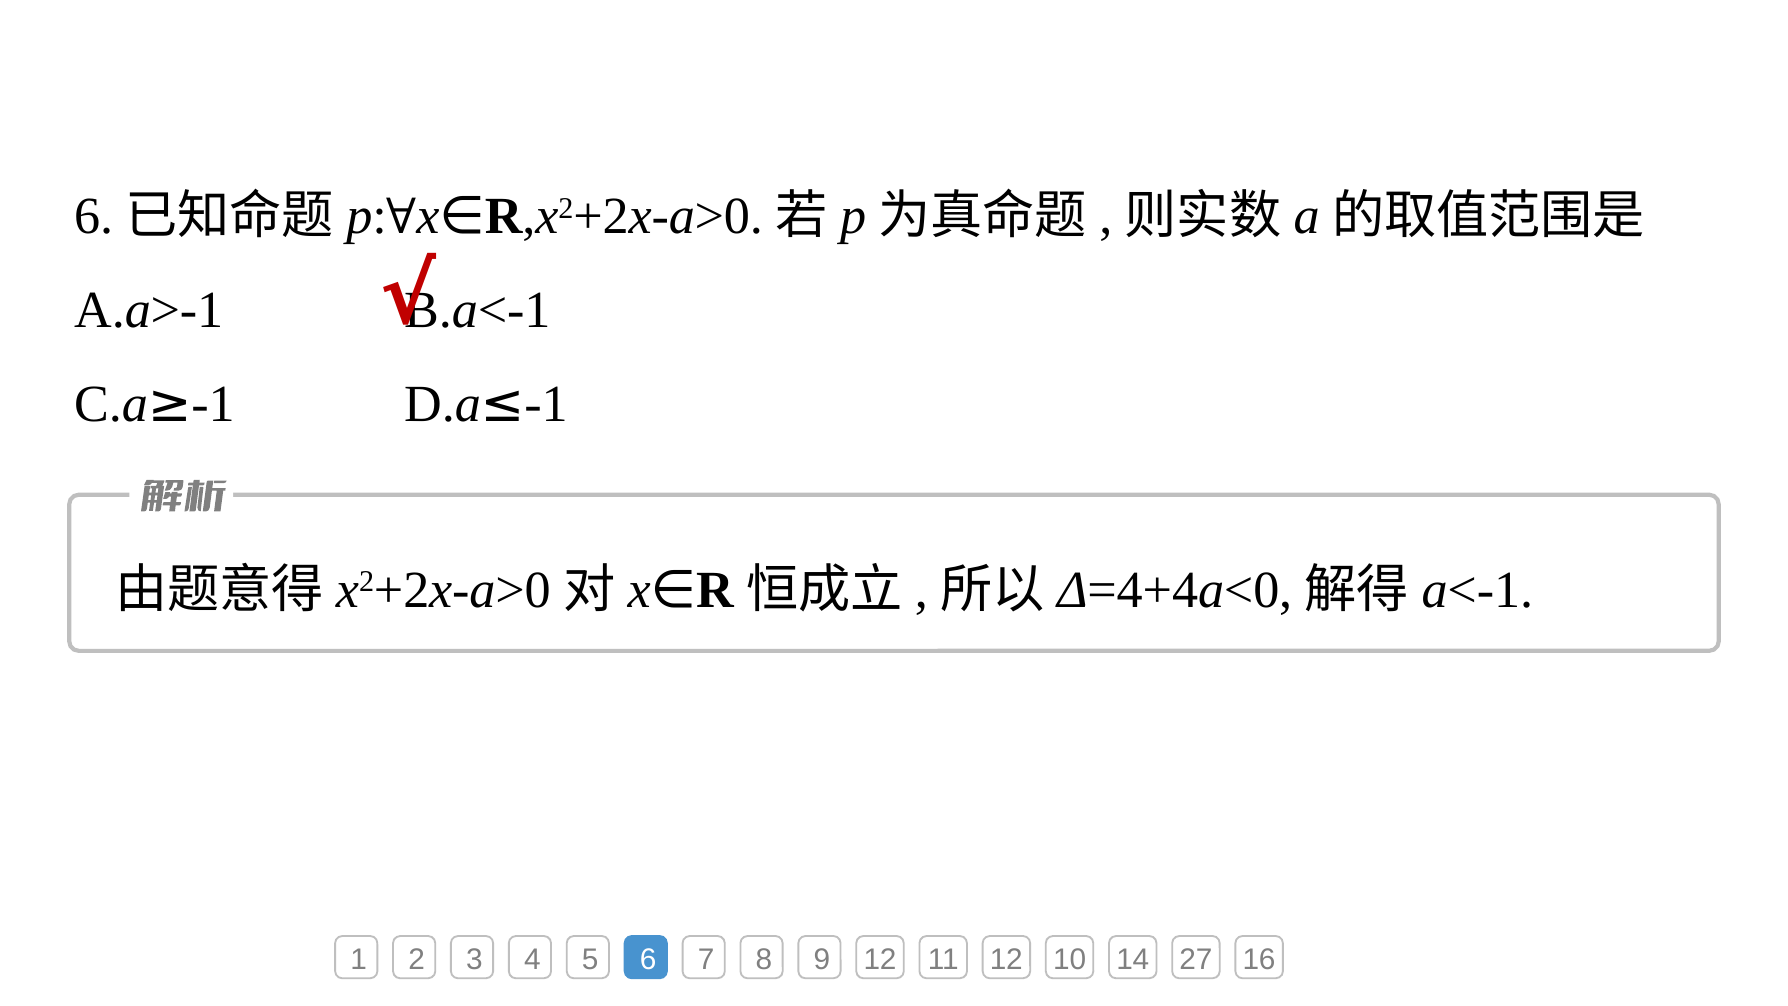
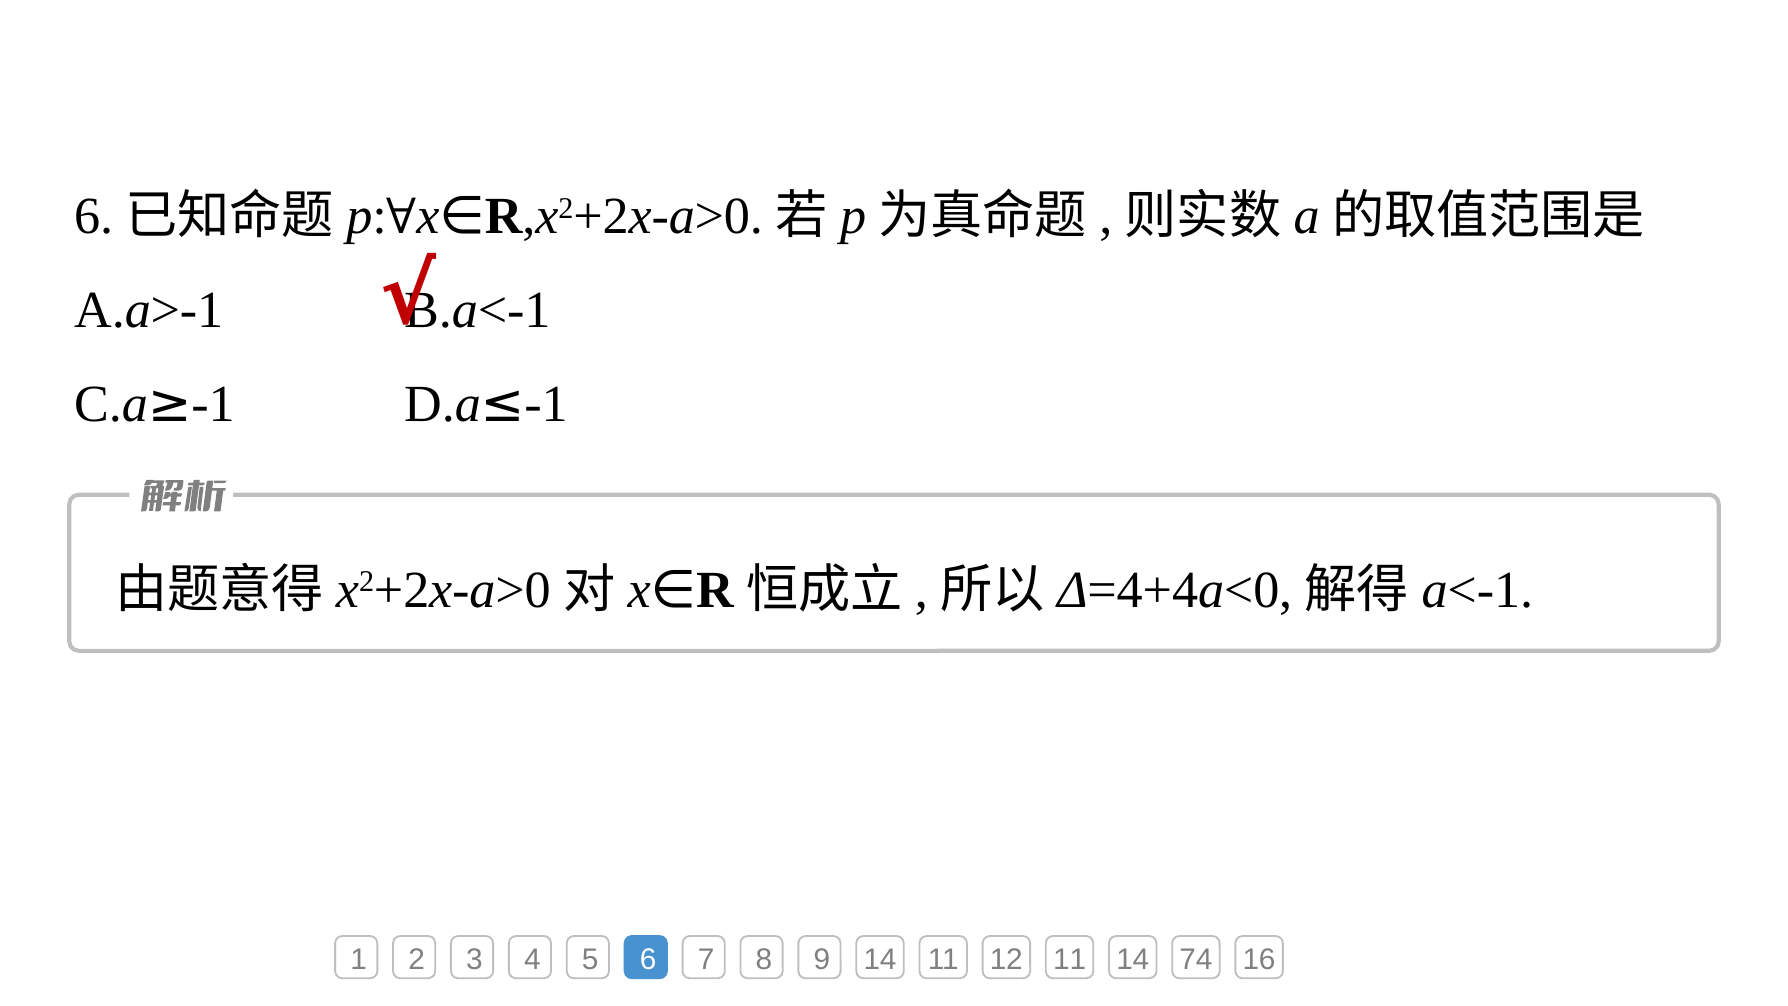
9 12: 12 -> 14 (880, 959)
12 10: 10 -> 11 (1070, 959)
27: 27 -> 74 (1196, 959)
